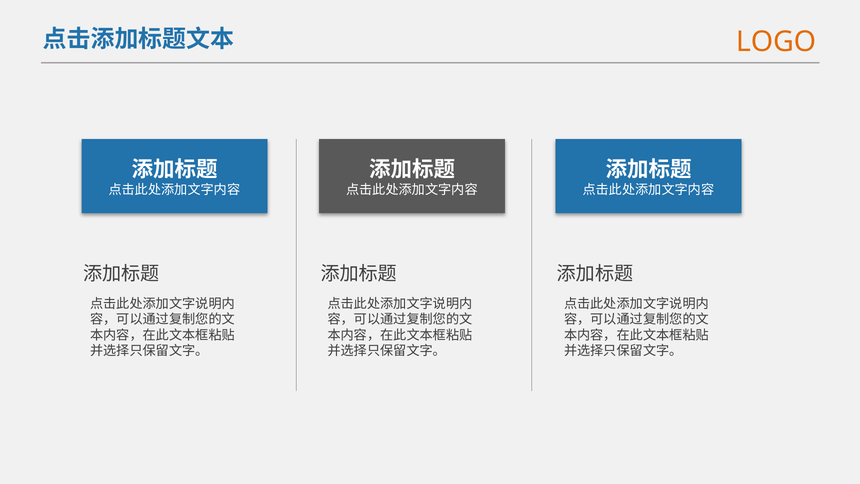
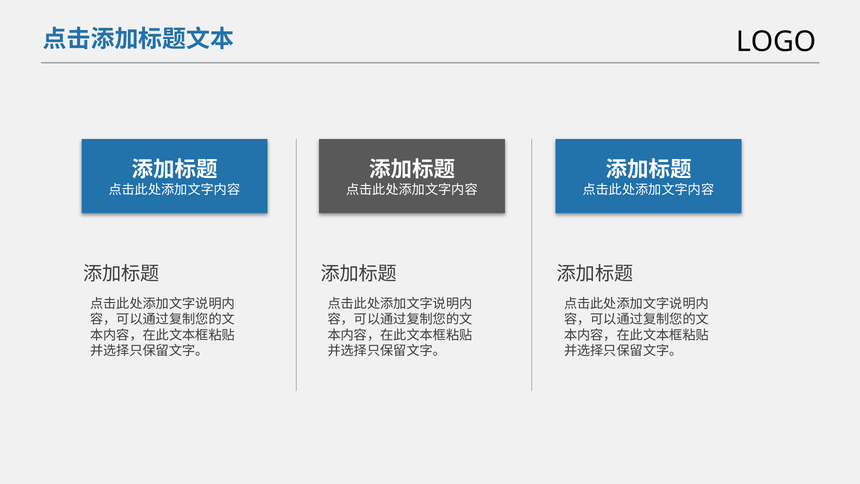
LOGO colour: orange -> black (776, 42)
